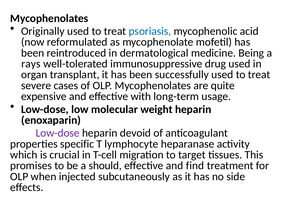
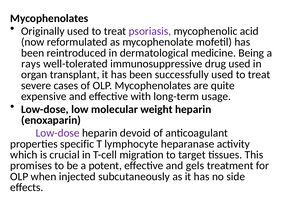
psoriasis colour: blue -> purple (150, 31)
should: should -> potent (105, 166)
find: find -> gels (195, 166)
